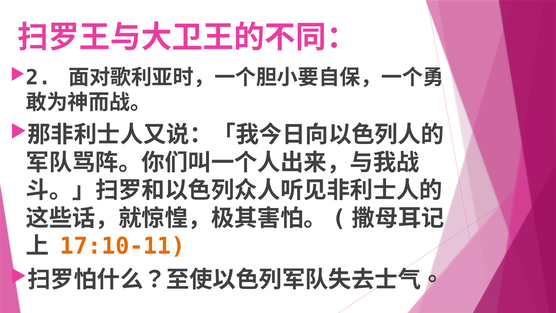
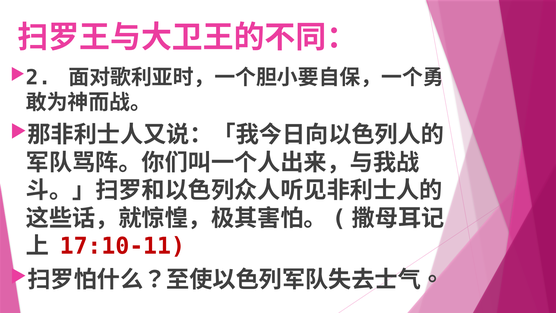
17:10-11 colour: orange -> red (122, 246)
